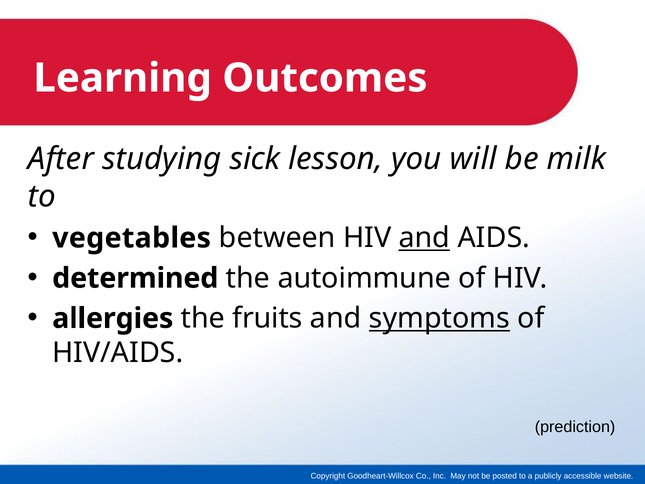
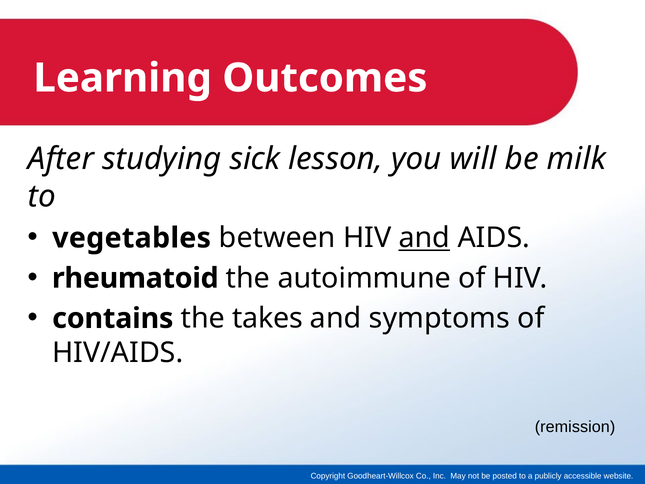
determined: determined -> rheumatoid (135, 278)
allergies: allergies -> contains (113, 318)
fruits: fruits -> takes (268, 318)
symptoms underline: present -> none (439, 318)
prediction: prediction -> remission (575, 427)
